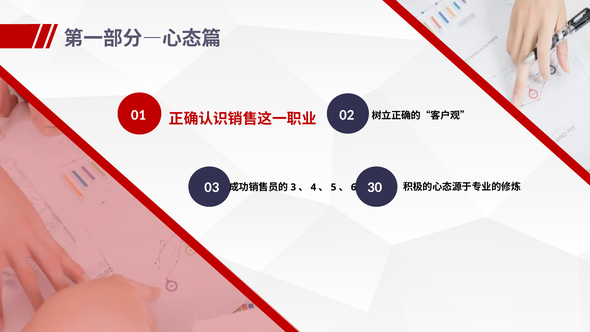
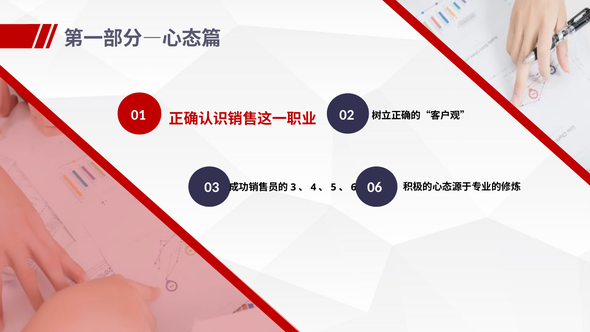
30: 30 -> 06 (375, 187)
